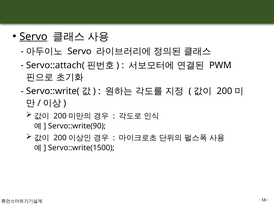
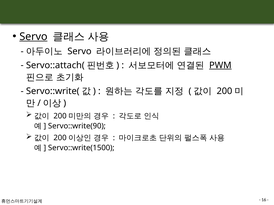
PWM underline: none -> present (220, 65)
